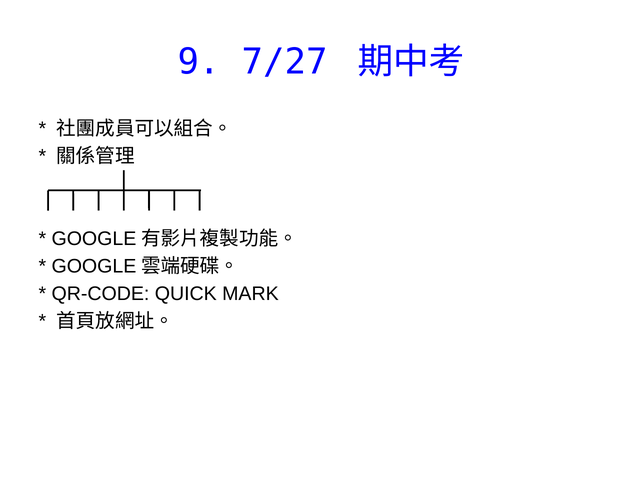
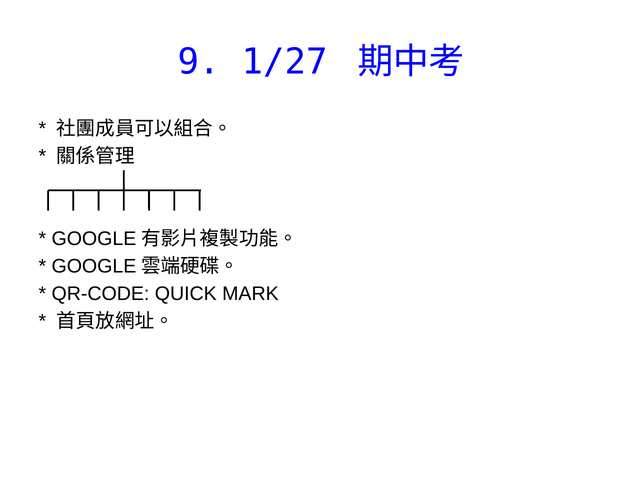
7/27: 7/27 -> 1/27 (285, 62)
